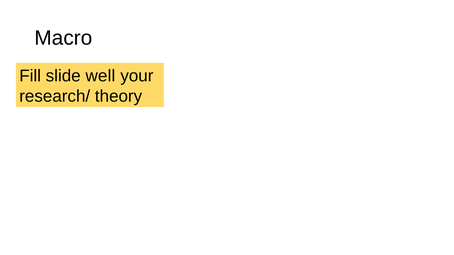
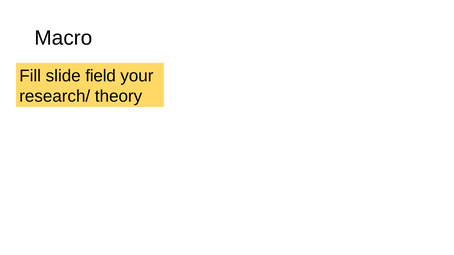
well: well -> field (101, 76)
